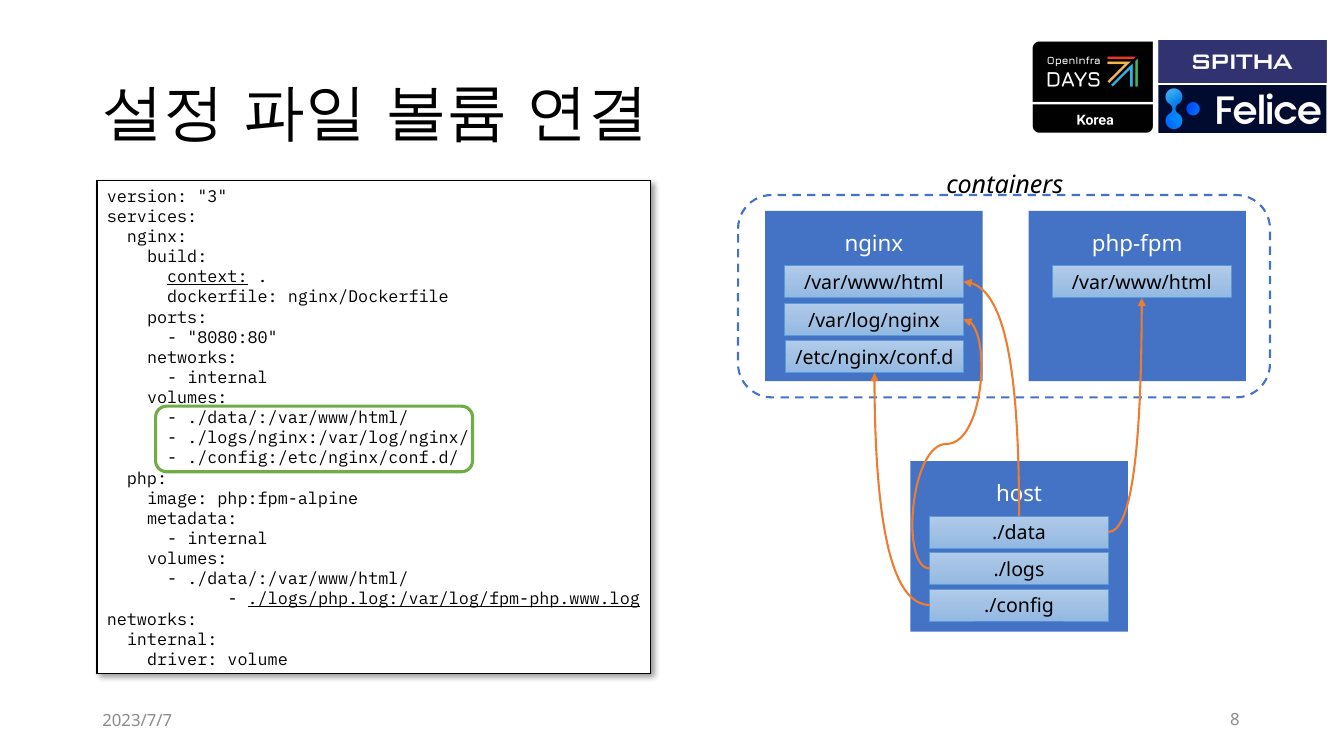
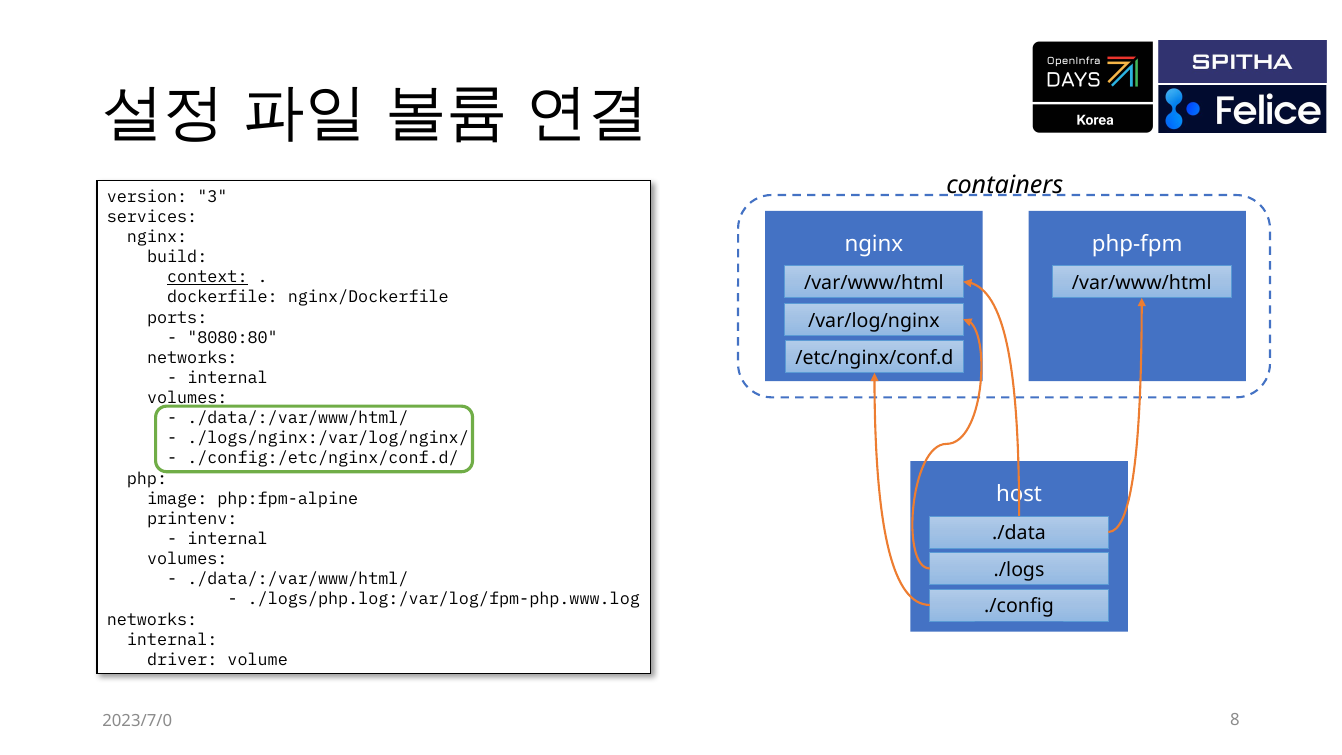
metadata: metadata -> printenv (192, 519)
./logs/php.log:/var/log/fpm-php.www.log underline: present -> none (444, 599)
2023/7/7: 2023/7/7 -> 2023/7/0 (137, 721)
